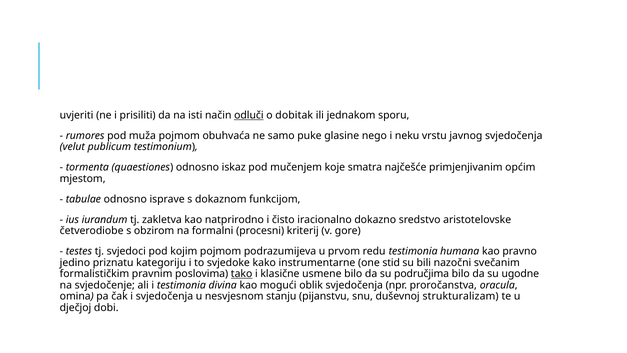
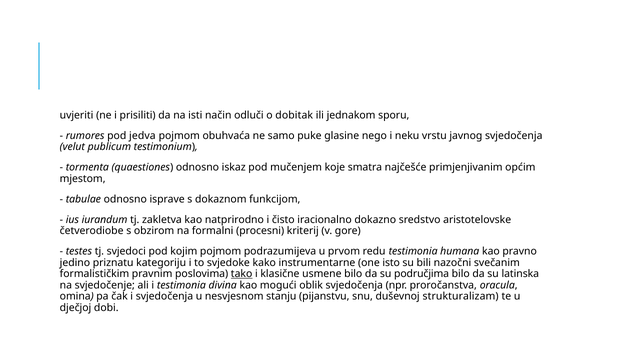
odluči underline: present -> none (249, 115)
muža: muža -> jedva (142, 136)
stid: stid -> isto (391, 262)
ugodne: ugodne -> latinska (520, 274)
